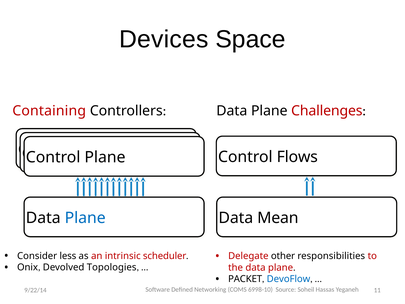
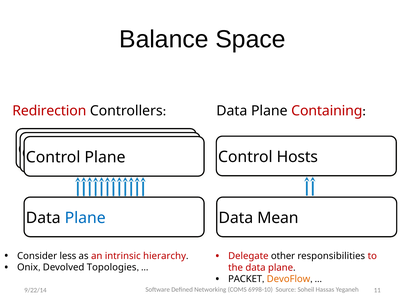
Devices: Devices -> Balance (164, 39)
Containing: Containing -> Redirection (49, 111)
Challenges: Challenges -> Containing (327, 111)
Flows: Flows -> Hosts (297, 157)
scheduler: scheduler -> hierarchy (165, 256)
DevoFlow colour: blue -> orange (289, 279)
